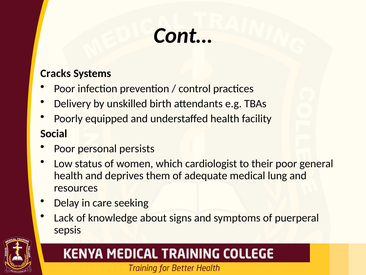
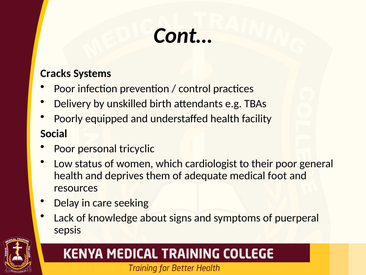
persists: persists -> tricyclic (137, 148)
lung: lung -> foot (277, 175)
